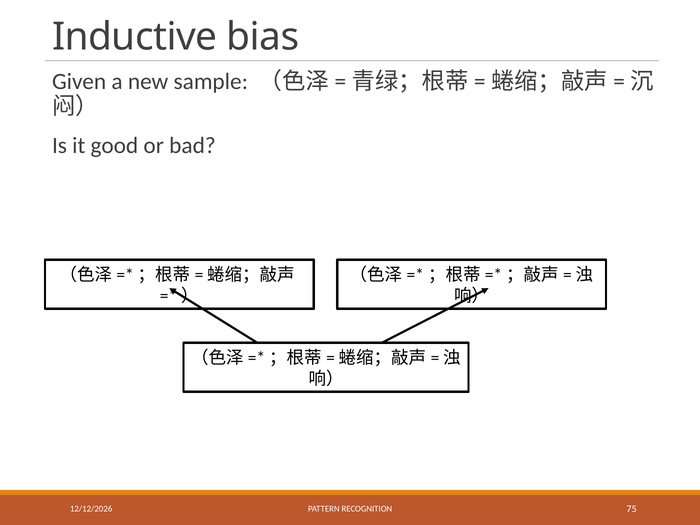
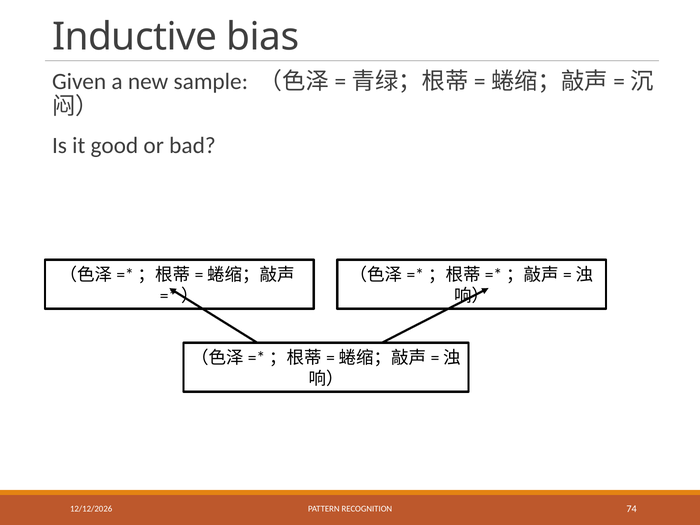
75: 75 -> 74 (632, 509)
